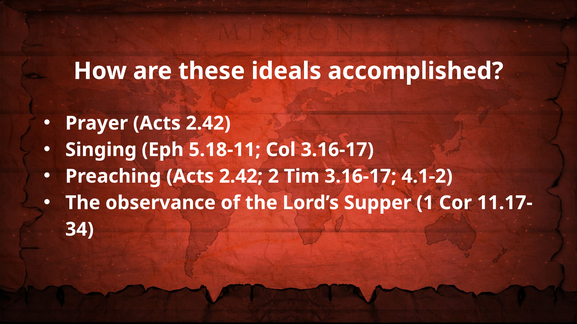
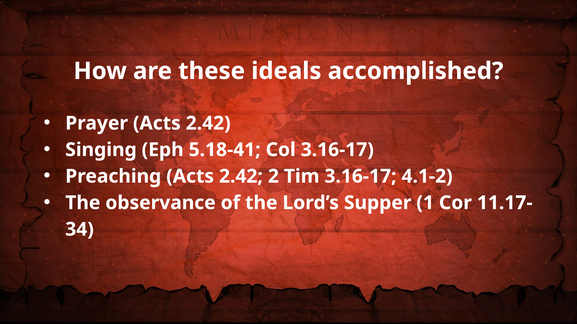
5.18-11: 5.18-11 -> 5.18-41 (225, 150)
